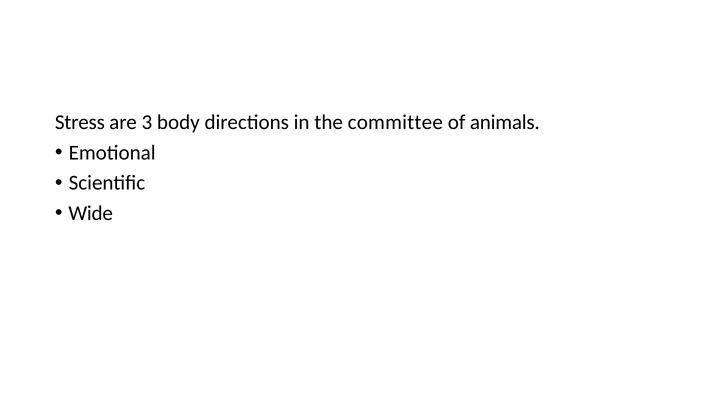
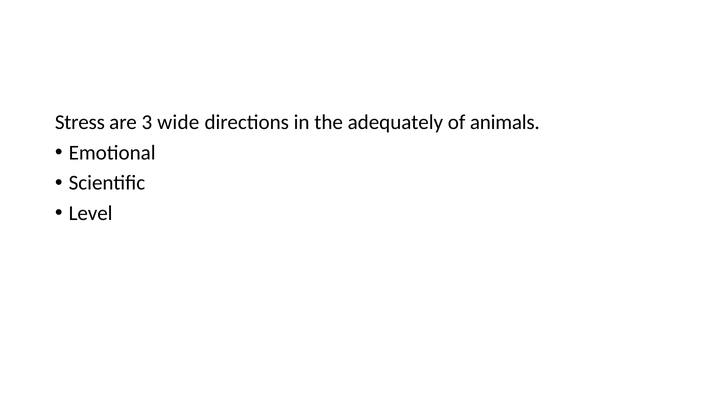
body: body -> wide (178, 122)
committee: committee -> adequately (395, 122)
Wide: Wide -> Level (91, 213)
